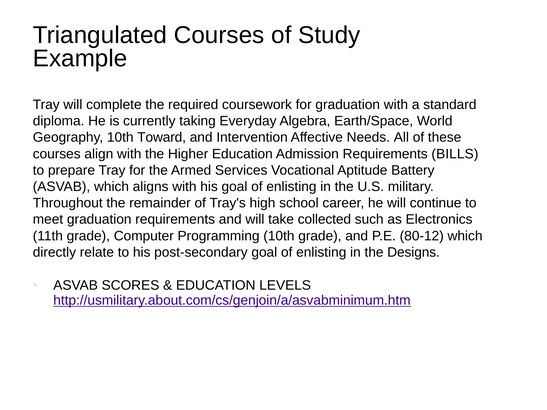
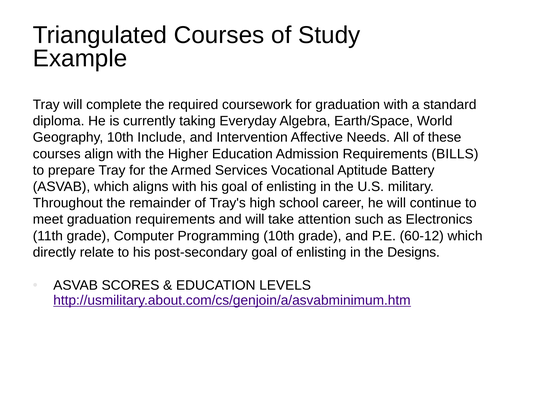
Toward: Toward -> Include (162, 138)
collected: collected -> attention (324, 220)
80-12: 80-12 -> 60-12 (422, 236)
